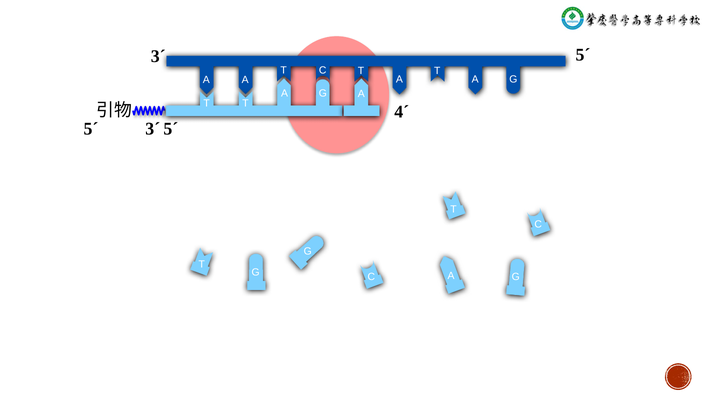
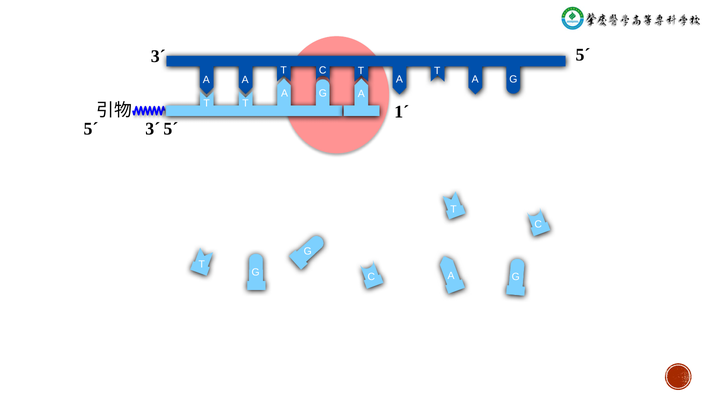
4´: 4´ -> 1´ (402, 112)
